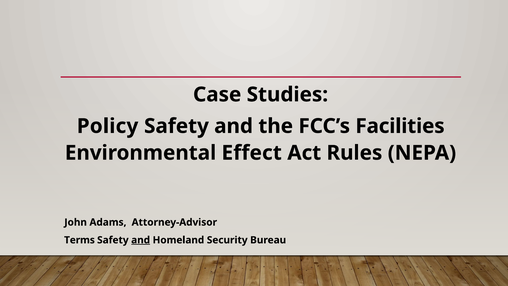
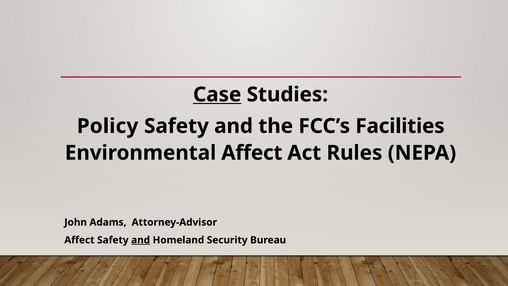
Case underline: none -> present (217, 94)
Environmental Effect: Effect -> Affect (252, 153)
Terms: Terms -> Affect (79, 240)
